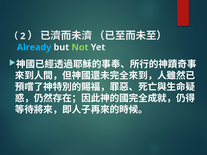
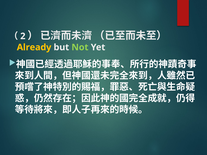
Already colour: light blue -> yellow (34, 47)
